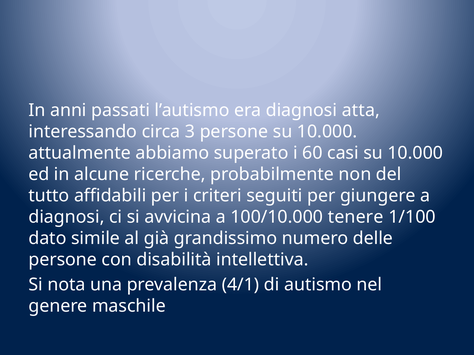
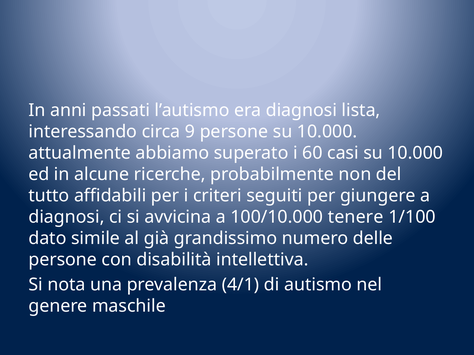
atta: atta -> lista (361, 111)
3: 3 -> 9 (190, 132)
